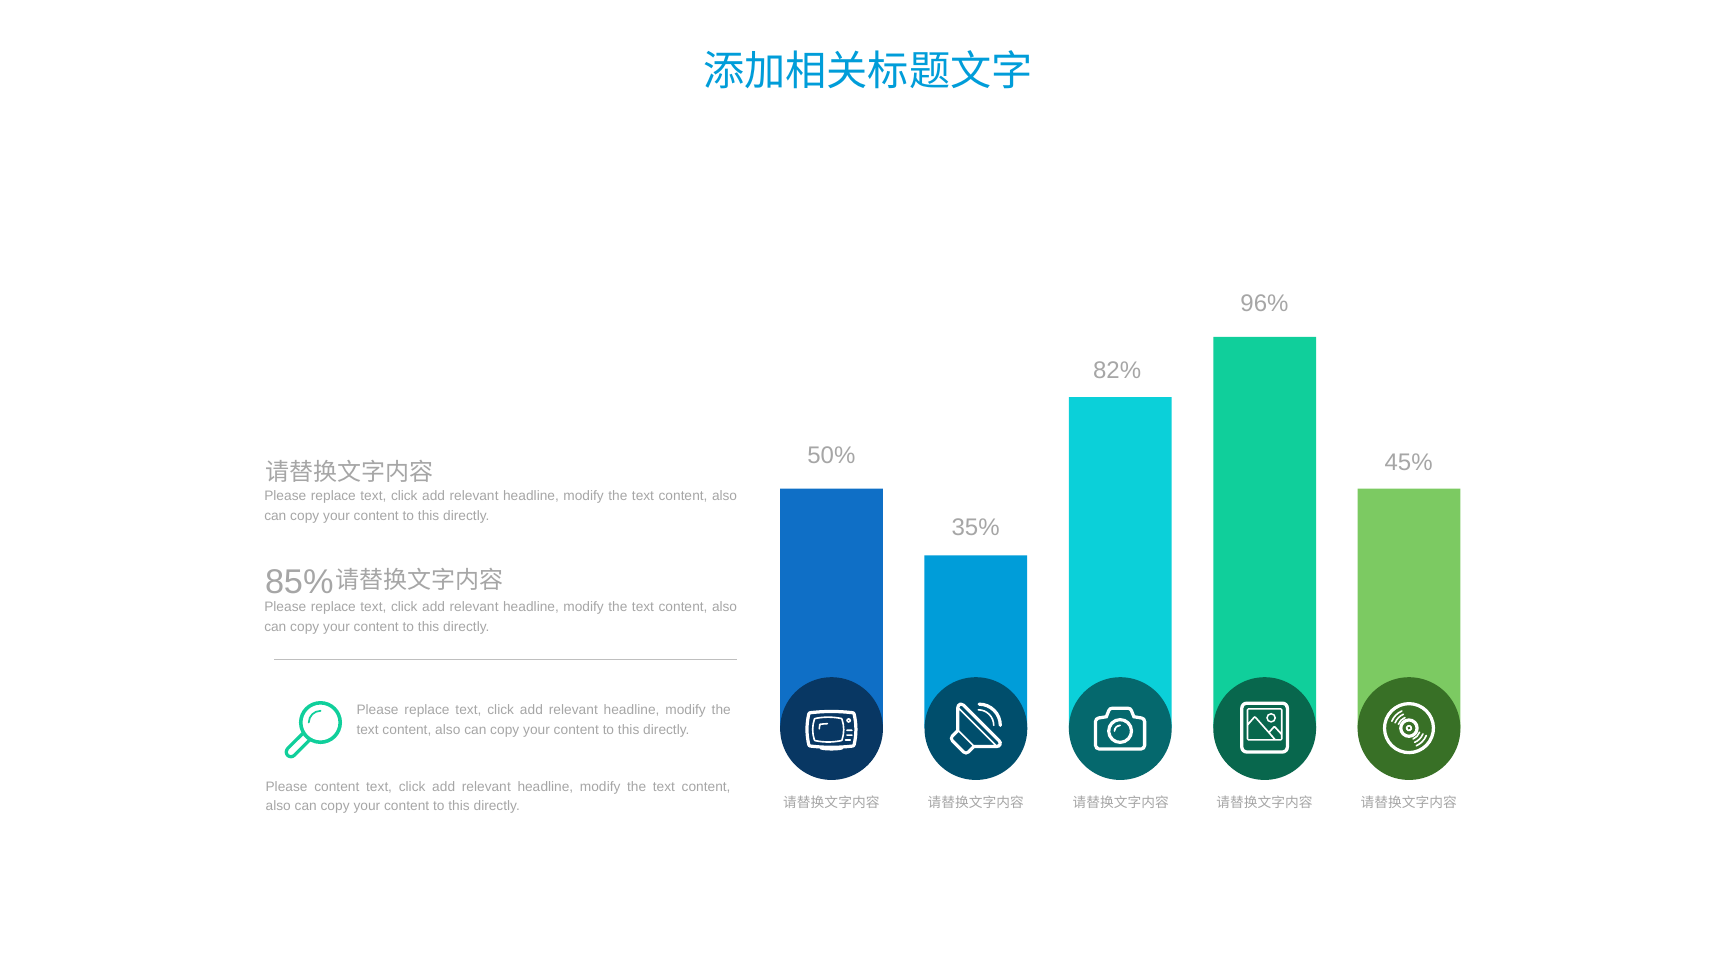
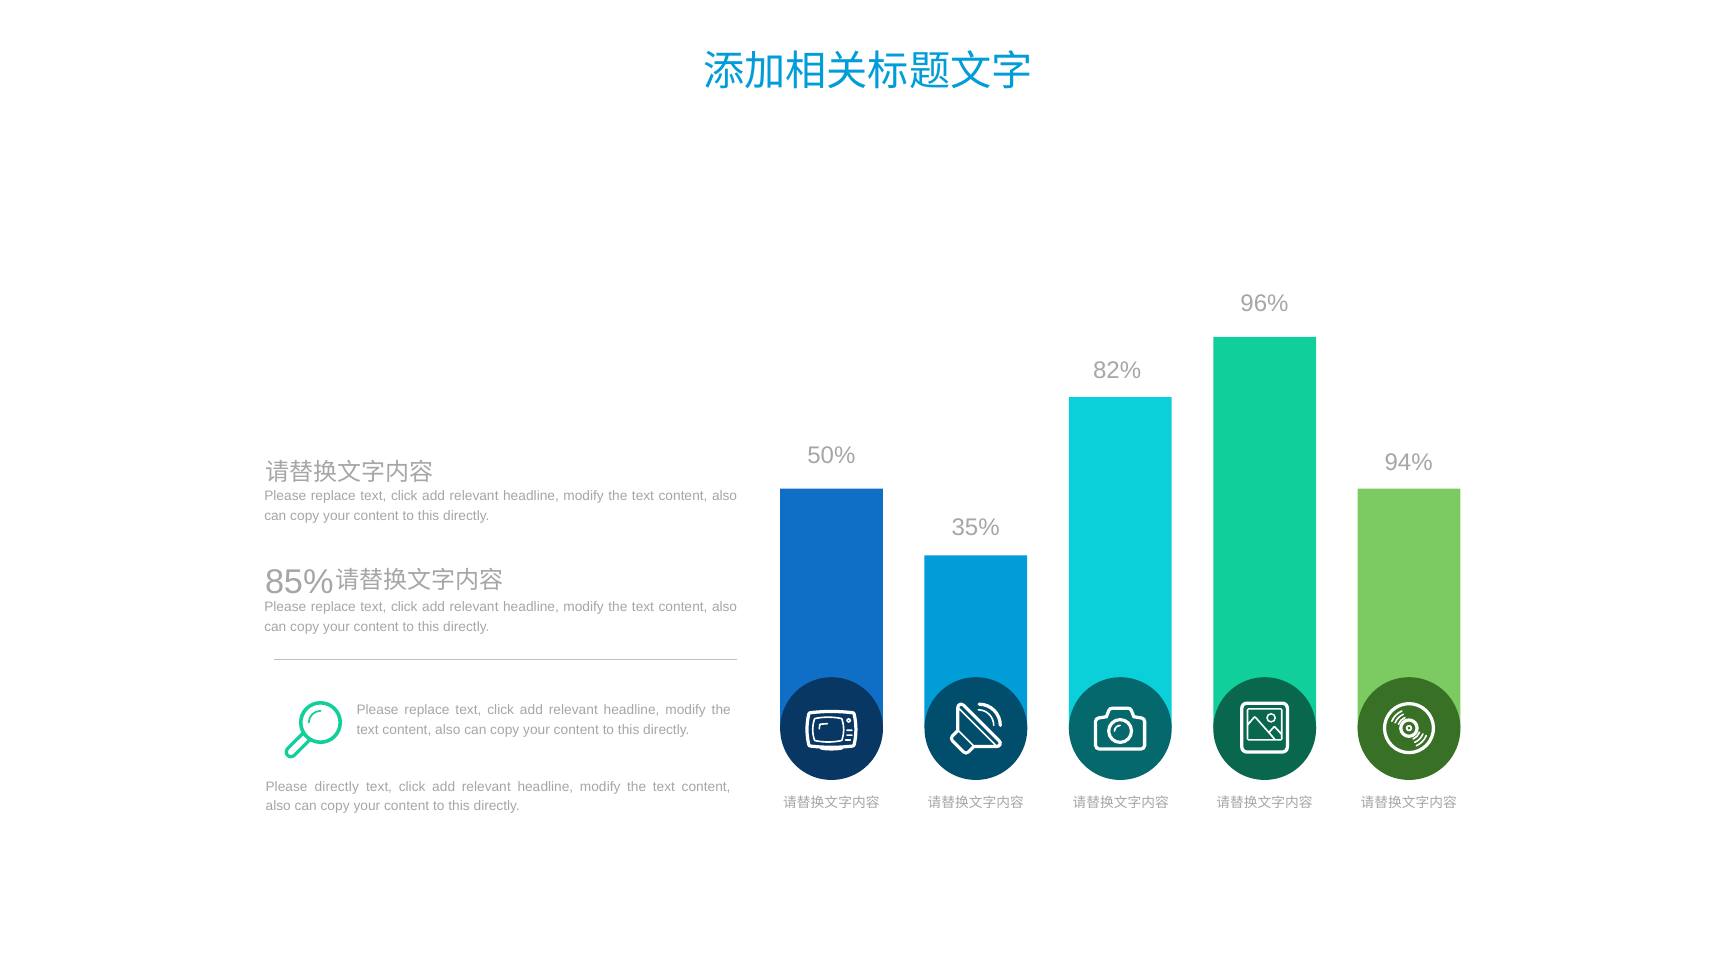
45%: 45% -> 94% (1409, 463)
Please content: content -> directly (337, 787)
